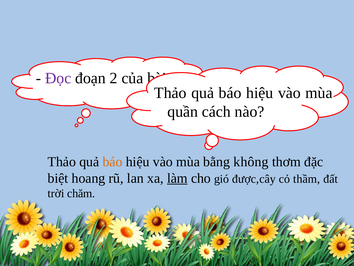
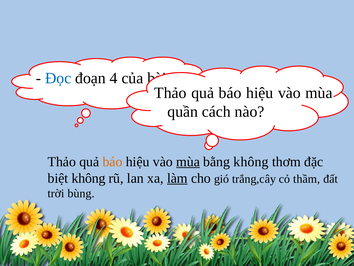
Đọc colour: purple -> blue (58, 78)
2: 2 -> 4 (114, 78)
mùa underline: none -> present (188, 161)
biệt hoang: hoang -> không (89, 178)
được,cây: được,cây -> trắng,cây (254, 179)
chăm: chăm -> bùng (81, 193)
